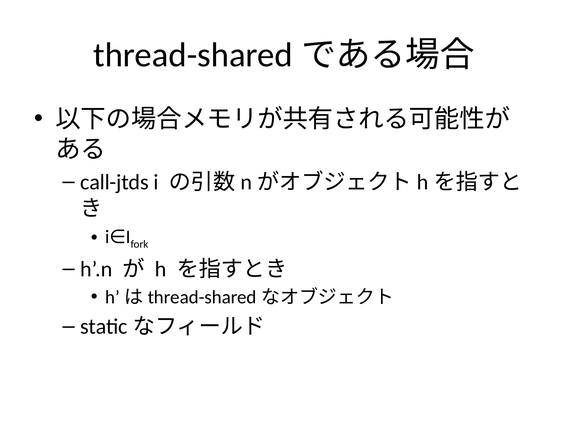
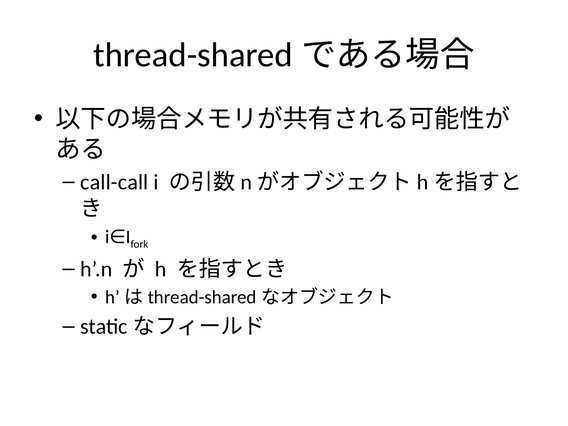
call-jtds: call-jtds -> call-call (114, 182)
